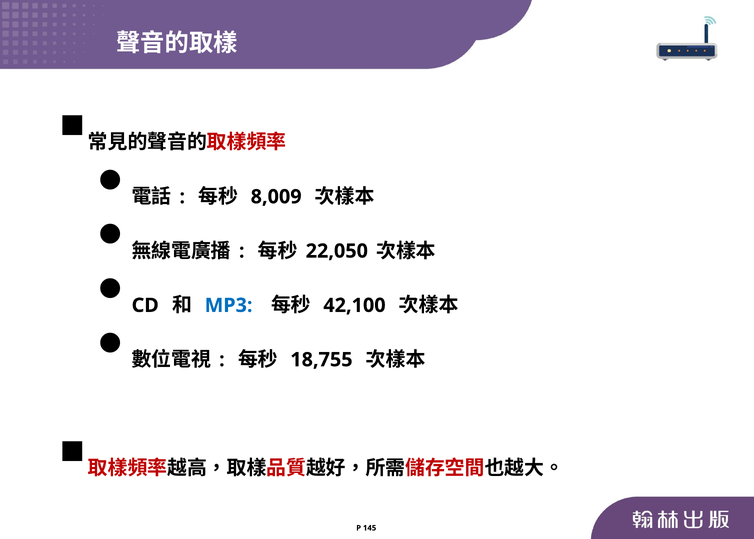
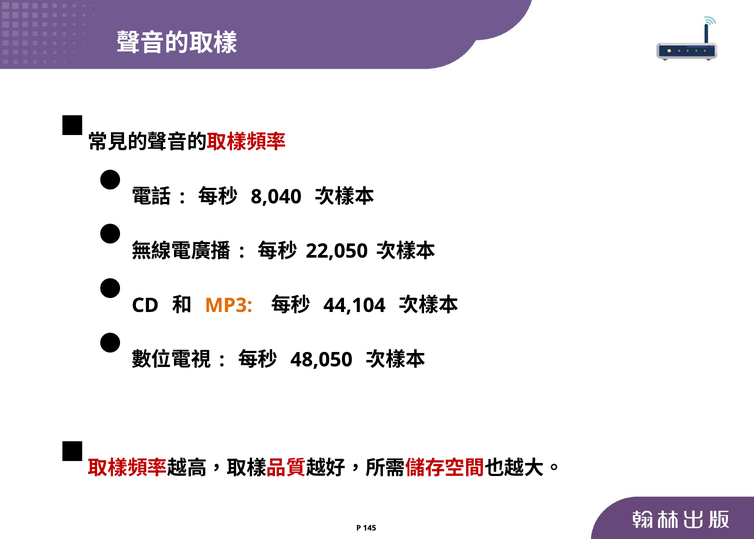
8,009: 8,009 -> 8,040 (276, 197)
MP3 colour: blue -> orange (229, 305)
42,100: 42,100 -> 44,104 (354, 305)
18,755: 18,755 -> 48,050 (321, 359)
